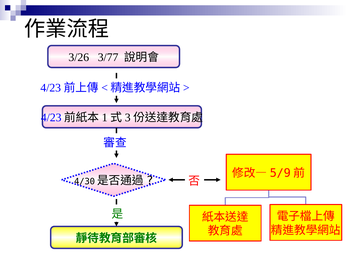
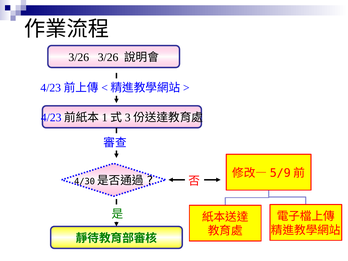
3/26 3/77: 3/77 -> 3/26 (108, 57)
